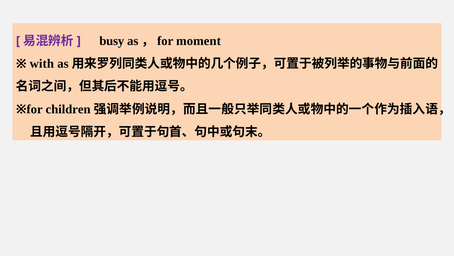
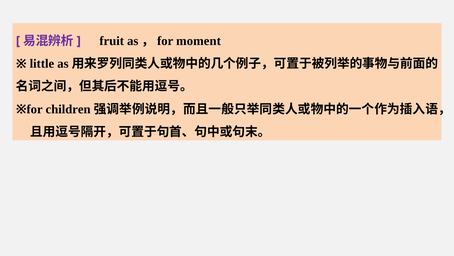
busy: busy -> fruit (112, 41)
with: with -> little (42, 64)
